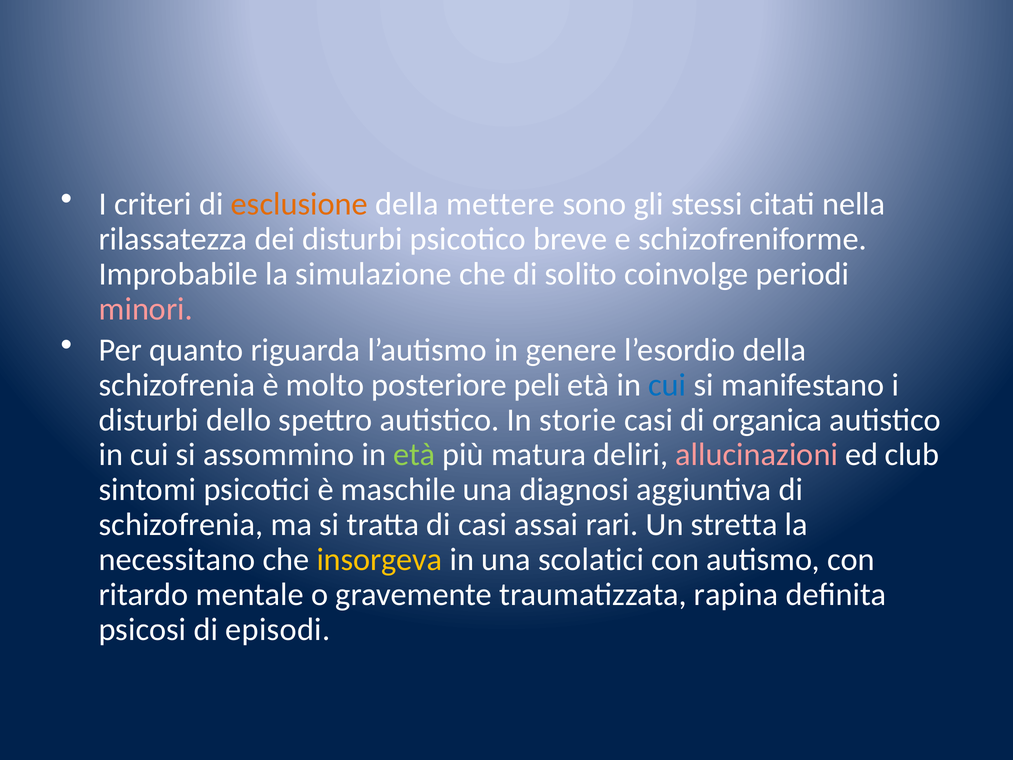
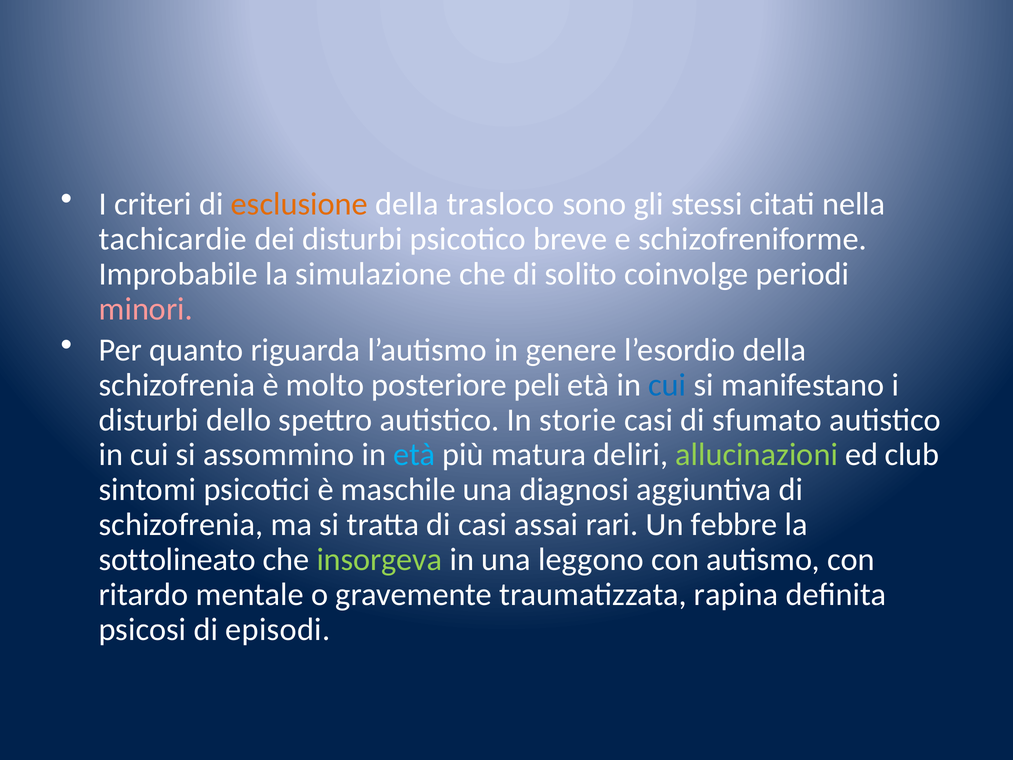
mettere: mettere -> trasloco (500, 204)
rilassatezza: rilassatezza -> tachicardie (173, 239)
organica: organica -> sfumato (767, 420)
età colour: light green -> light blue (414, 455)
allucinazioni colour: pink -> light green (757, 455)
stretta: stretta -> febbre (734, 525)
necessitano: necessitano -> sottolineato (177, 559)
insorgeva colour: yellow -> light green (380, 559)
scolatici: scolatici -> leggono (591, 559)
